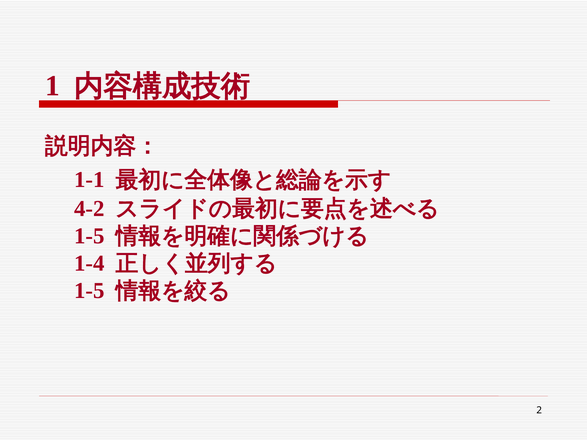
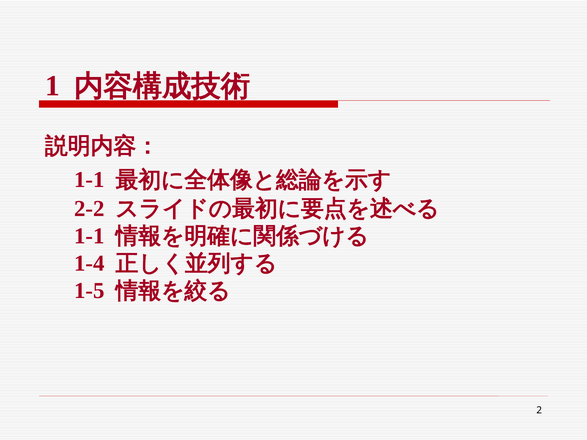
4-2: 4-2 -> 2-2 (89, 209)
1-5: 1-5 -> 1-1 (89, 236)
